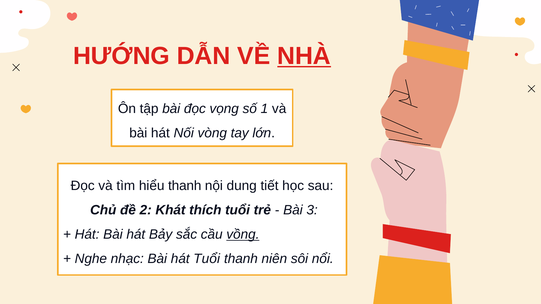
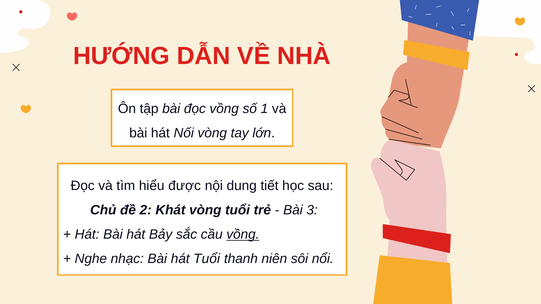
NHÀ underline: present -> none (304, 56)
đọc vọng: vọng -> vồng (224, 109)
hiểu thanh: thanh -> được (185, 186)
Khát thích: thích -> vòng (205, 210)
